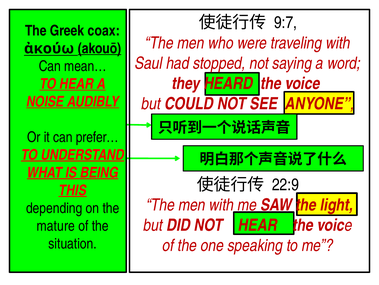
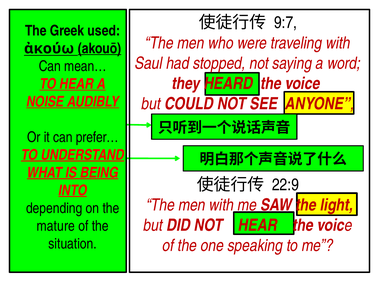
coax: coax -> used (104, 31)
THIS: THIS -> INTO (73, 190)
